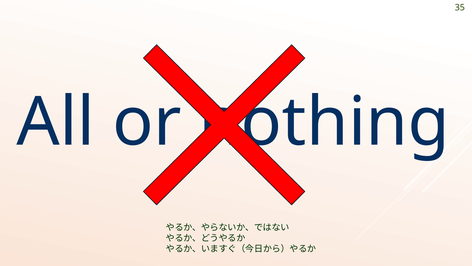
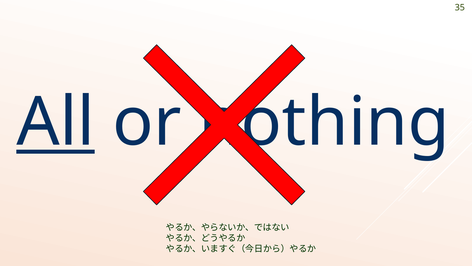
All underline: none -> present (56, 122)
